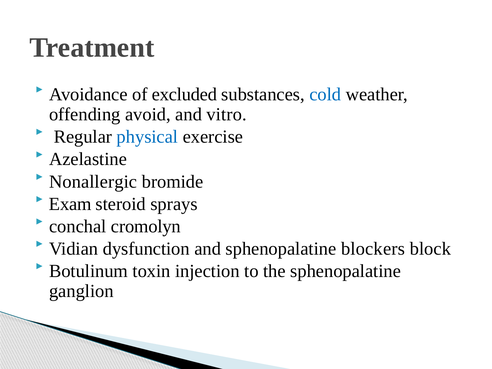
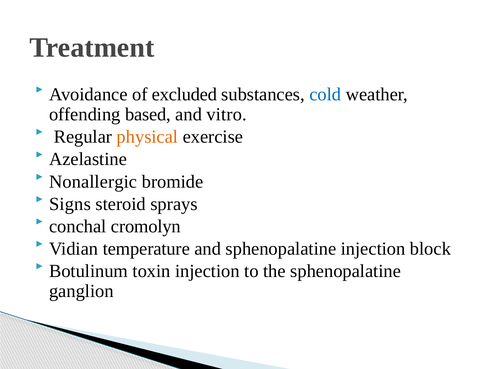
avoid: avoid -> based (148, 114)
physical colour: blue -> orange (147, 137)
Exam: Exam -> Signs (70, 204)
dysfunction: dysfunction -> temperature (146, 249)
sphenopalatine blockers: blockers -> injection (373, 249)
